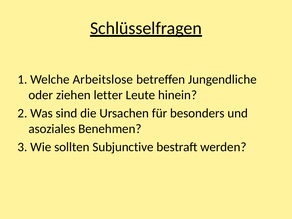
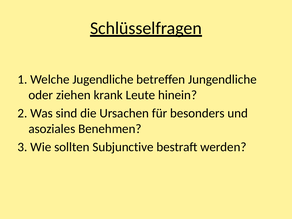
Arbeitslose: Arbeitslose -> Jugendliche (103, 79)
letter: letter -> krank (108, 95)
